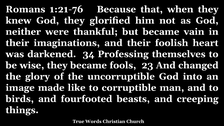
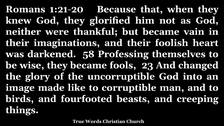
1:21-76: 1:21-76 -> 1:21-20 (67, 9)
34: 34 -> 58 (89, 54)
